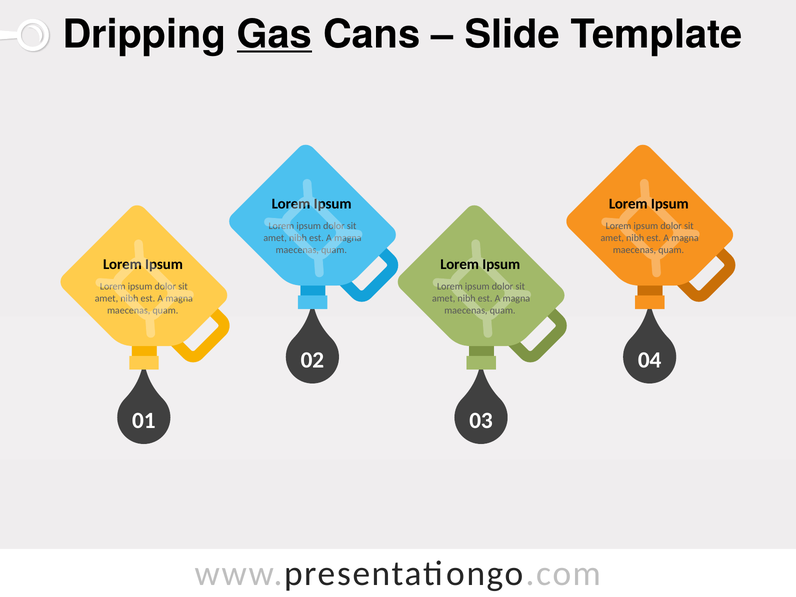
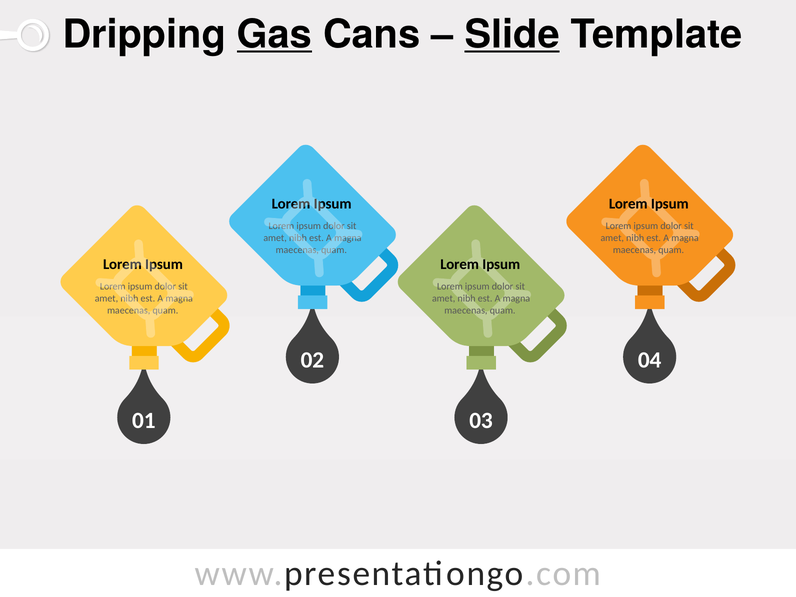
Slide underline: none -> present (512, 34)
